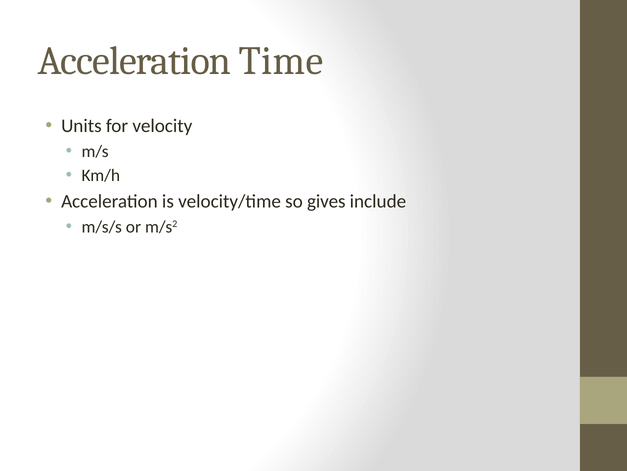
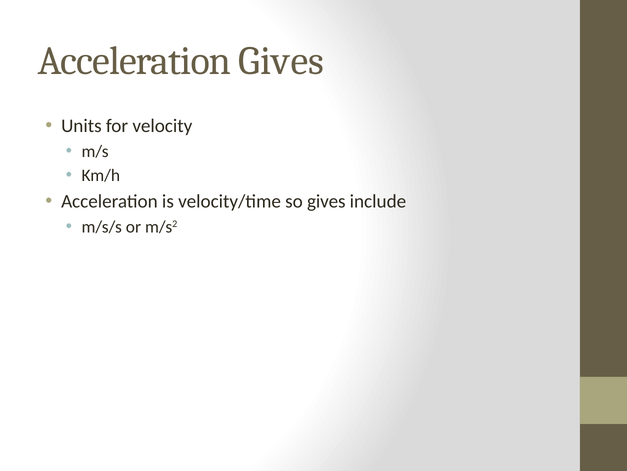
Acceleration Time: Time -> Gives (281, 61)
